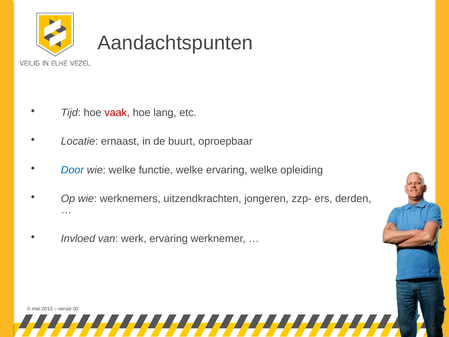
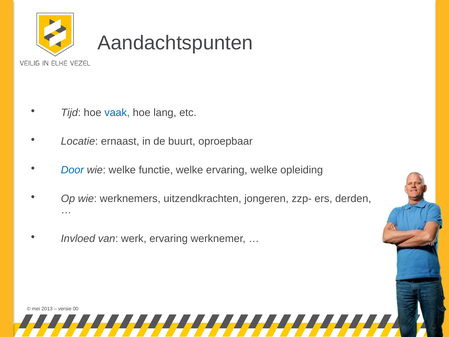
vaak colour: red -> blue (117, 113)
